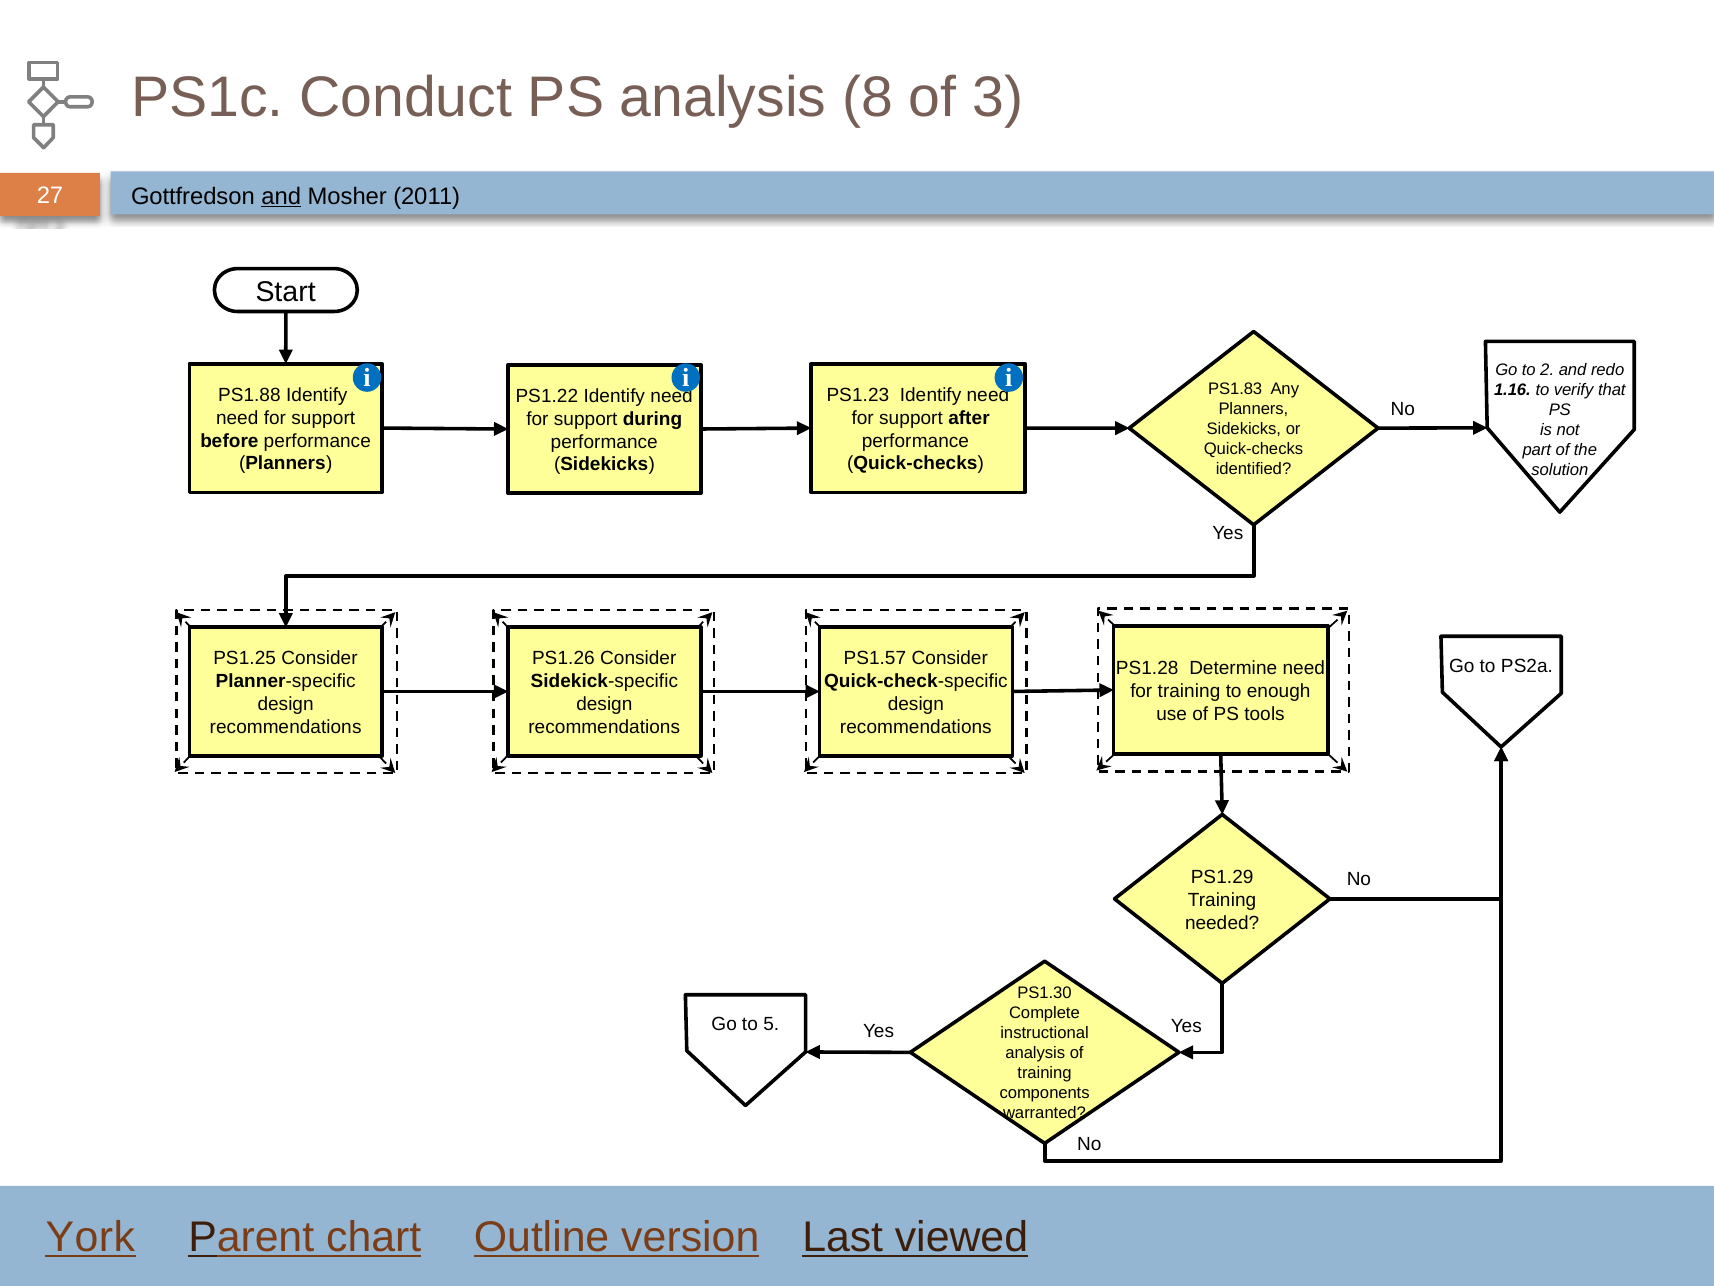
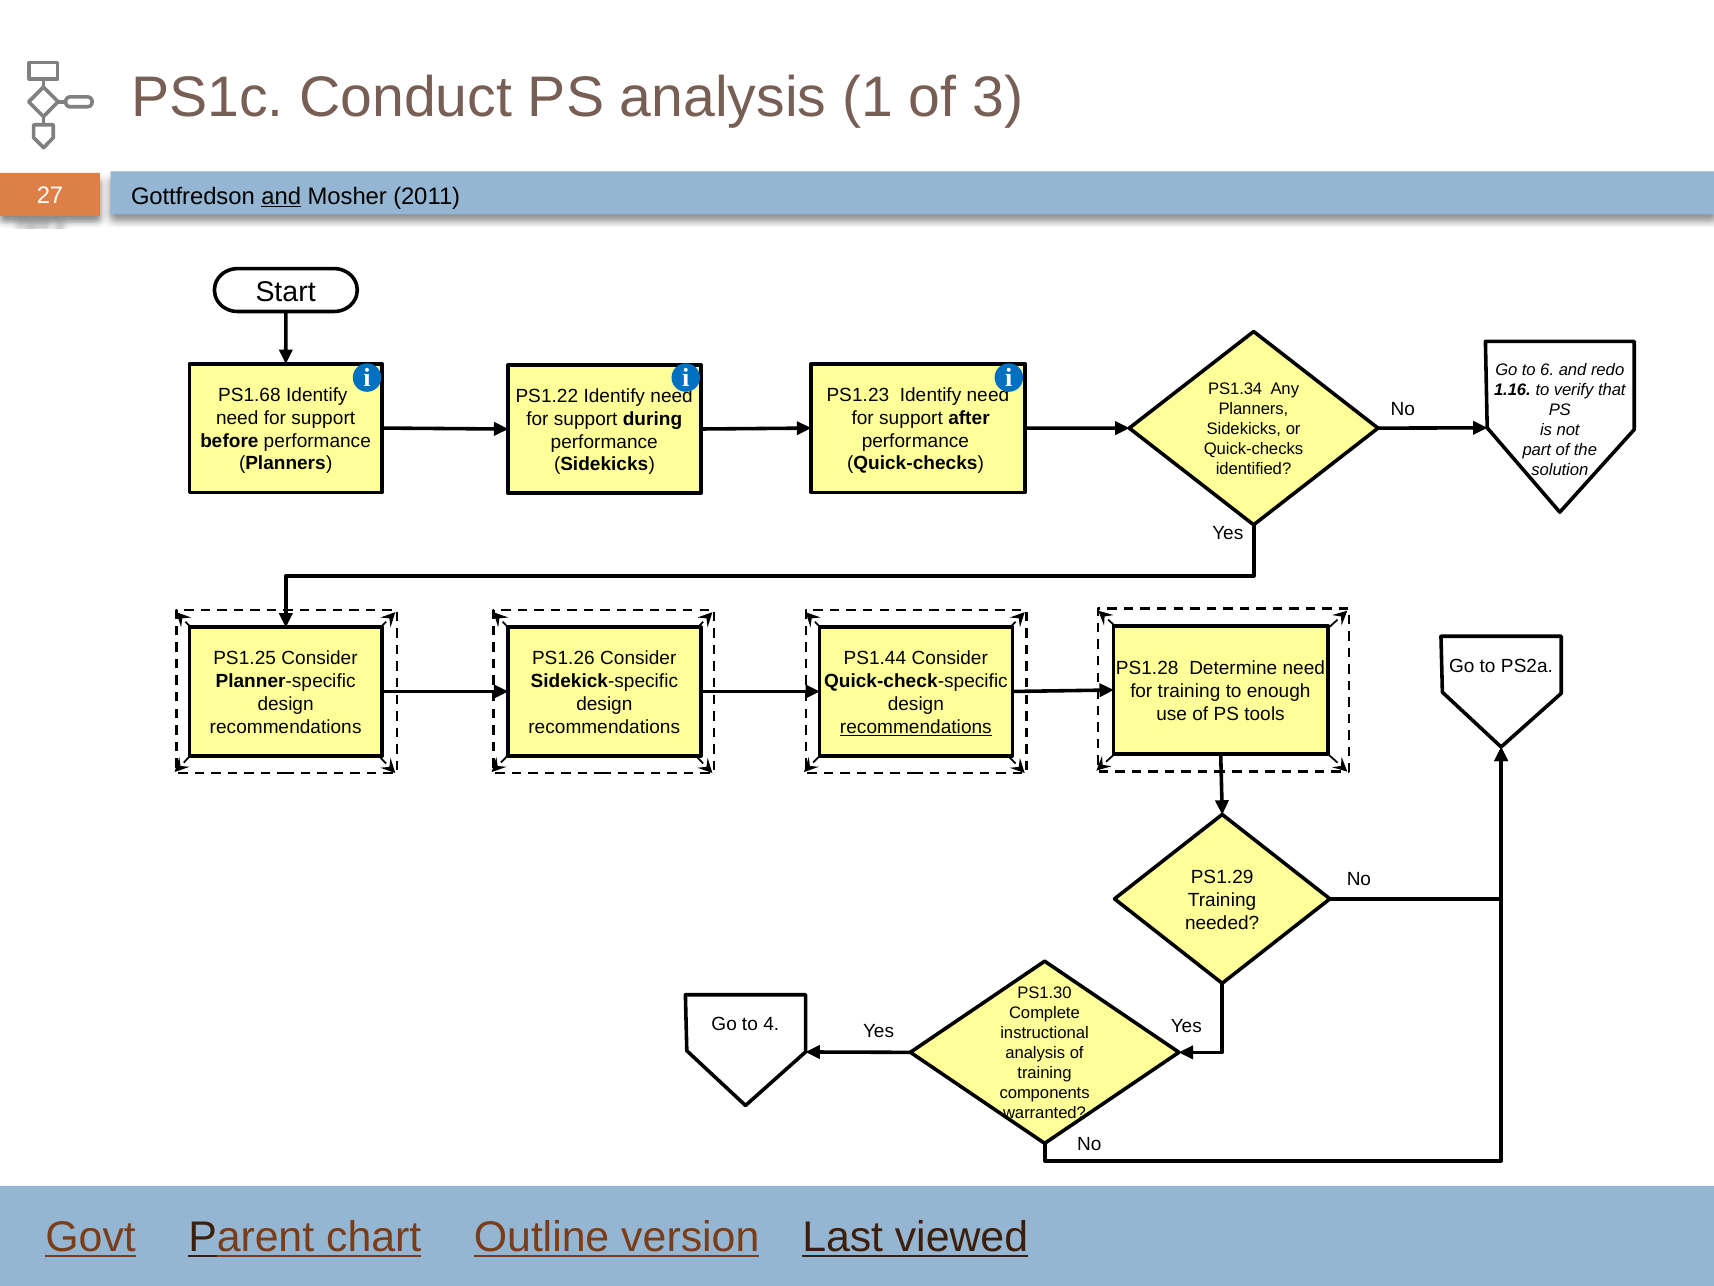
8: 8 -> 1 (868, 98)
2: 2 -> 6 (1547, 370)
PS1.83: PS1.83 -> PS1.34 (1235, 389)
PS1.88: PS1.88 -> PS1.68 (249, 395)
PS1.57: PS1.57 -> PS1.44 (875, 658)
recommendations underline: none -> present (916, 727)
5: 5 -> 4 (771, 1024)
York: York -> Govt (91, 1237)
